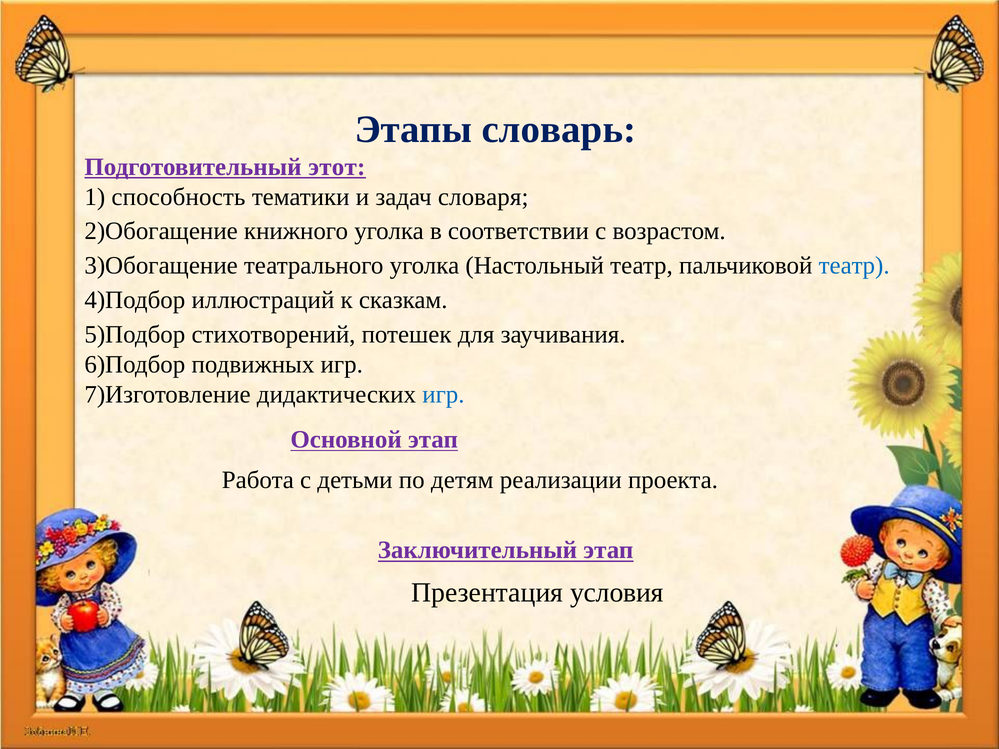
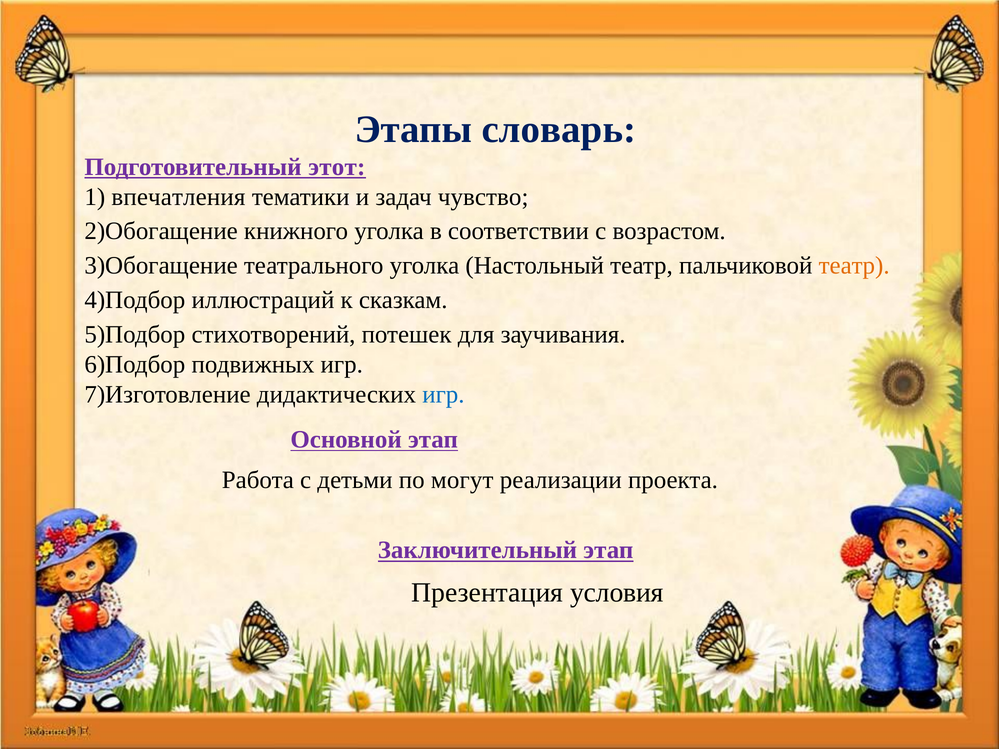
способность: способность -> впечатления (178, 197)
словаря: словаря -> чувство (483, 197)
театр colour: blue -> orange (854, 266)
детям: детям -> могут (462, 480)
